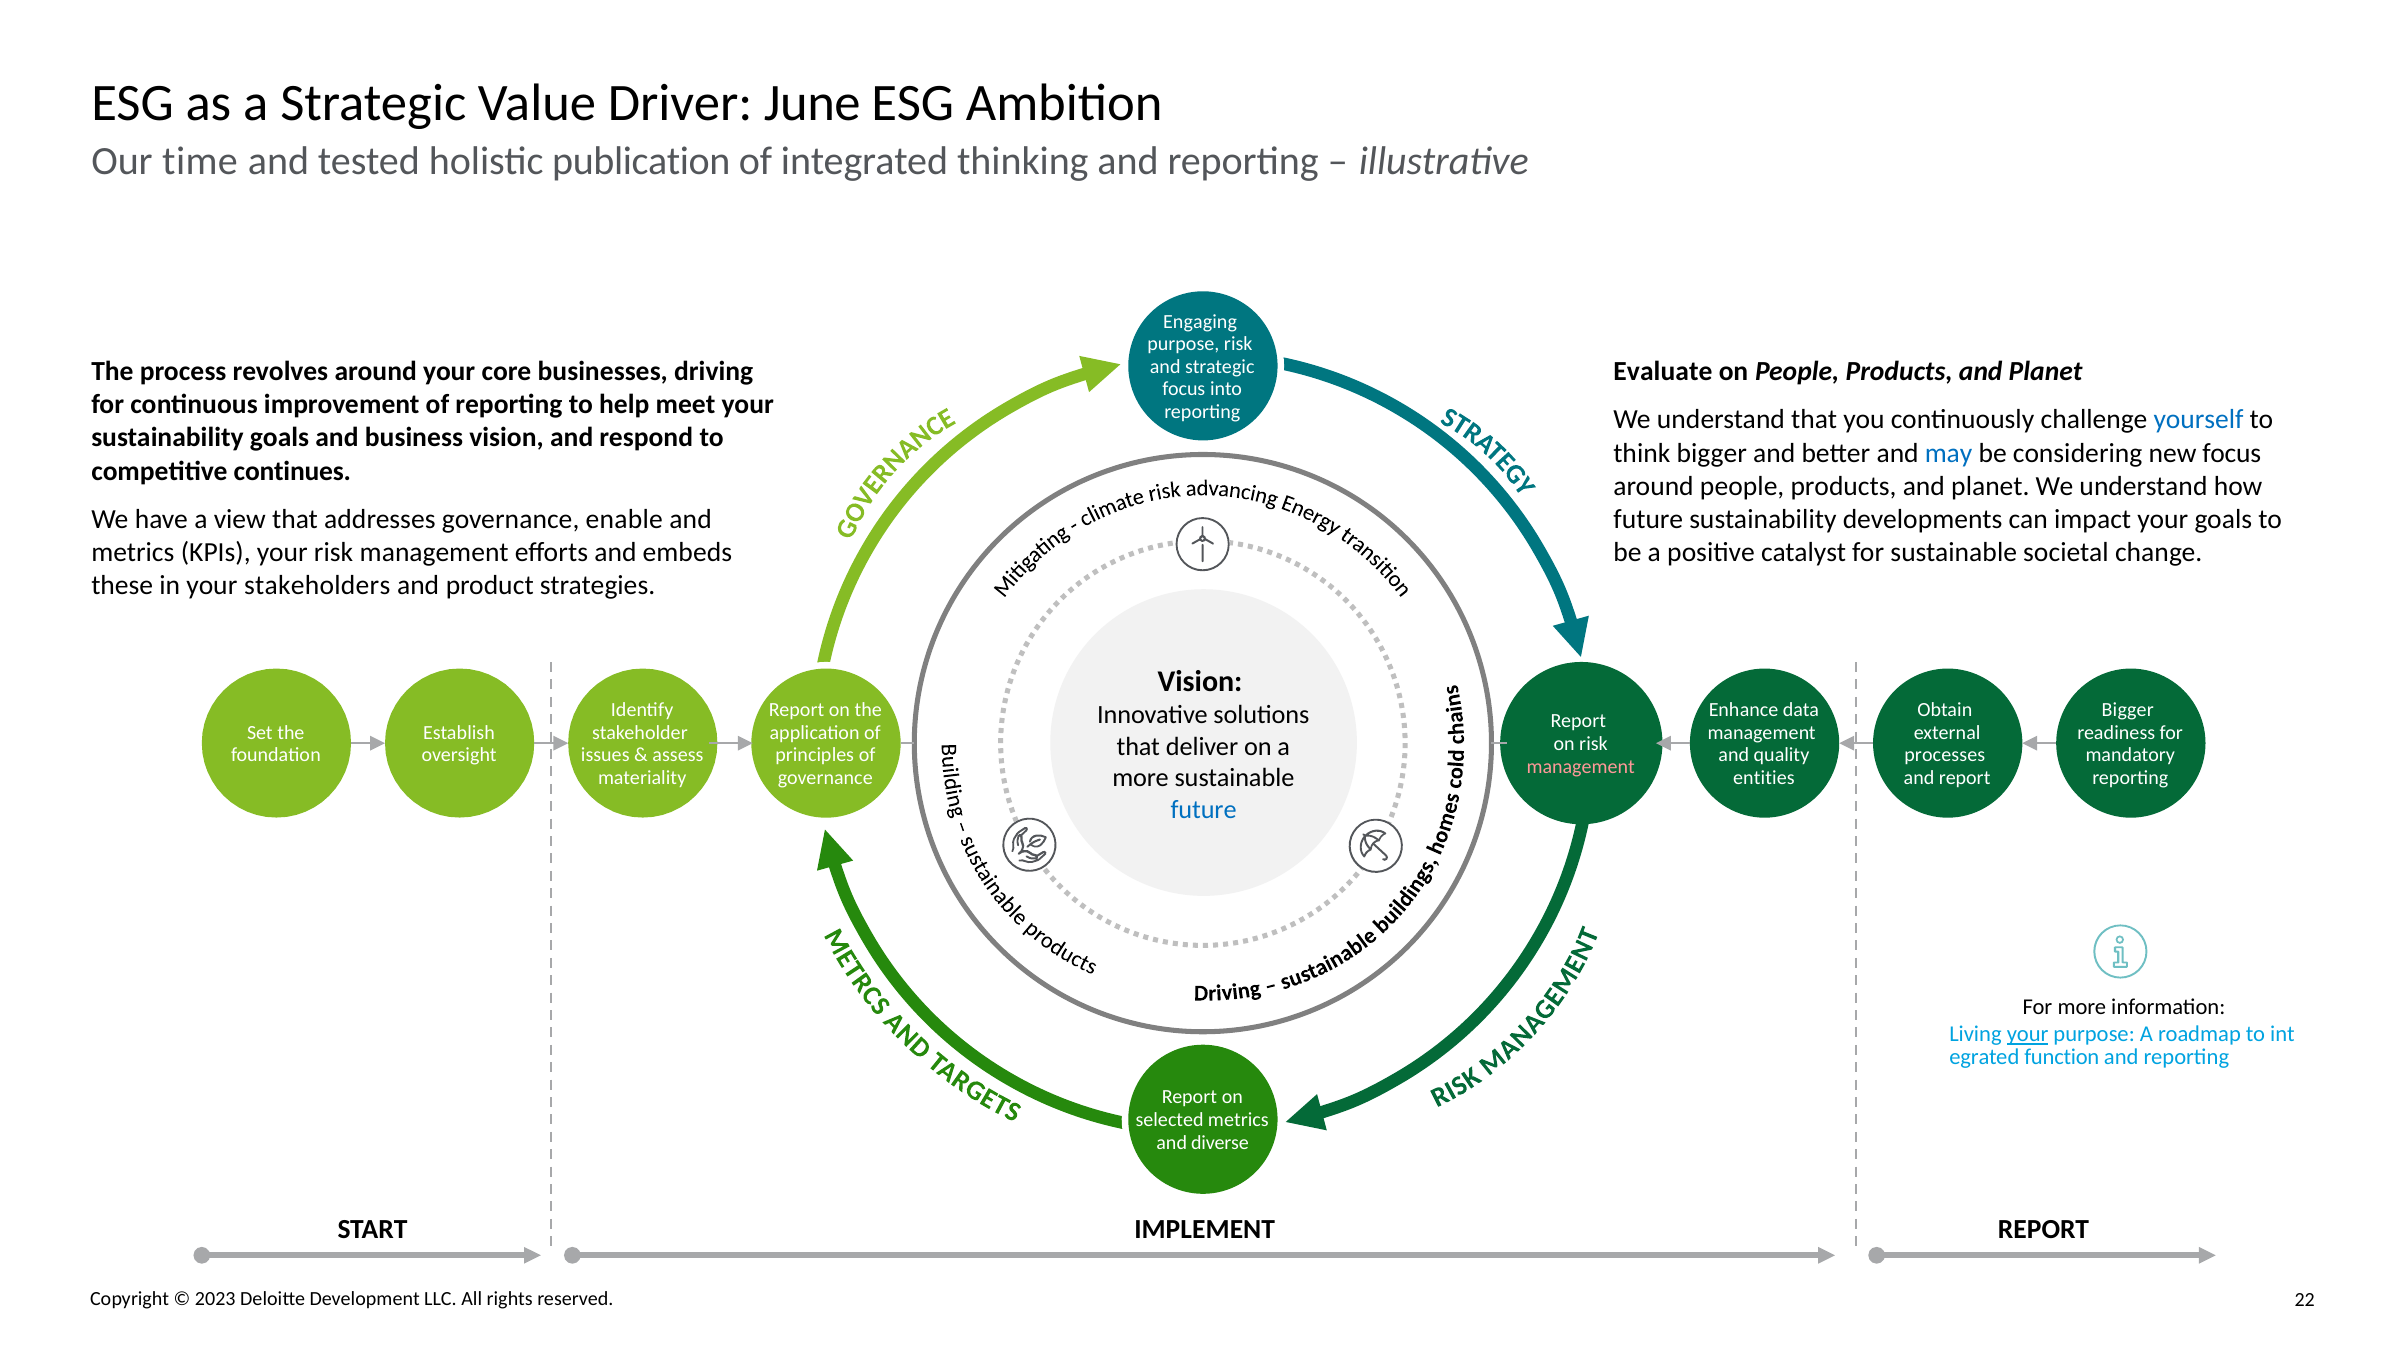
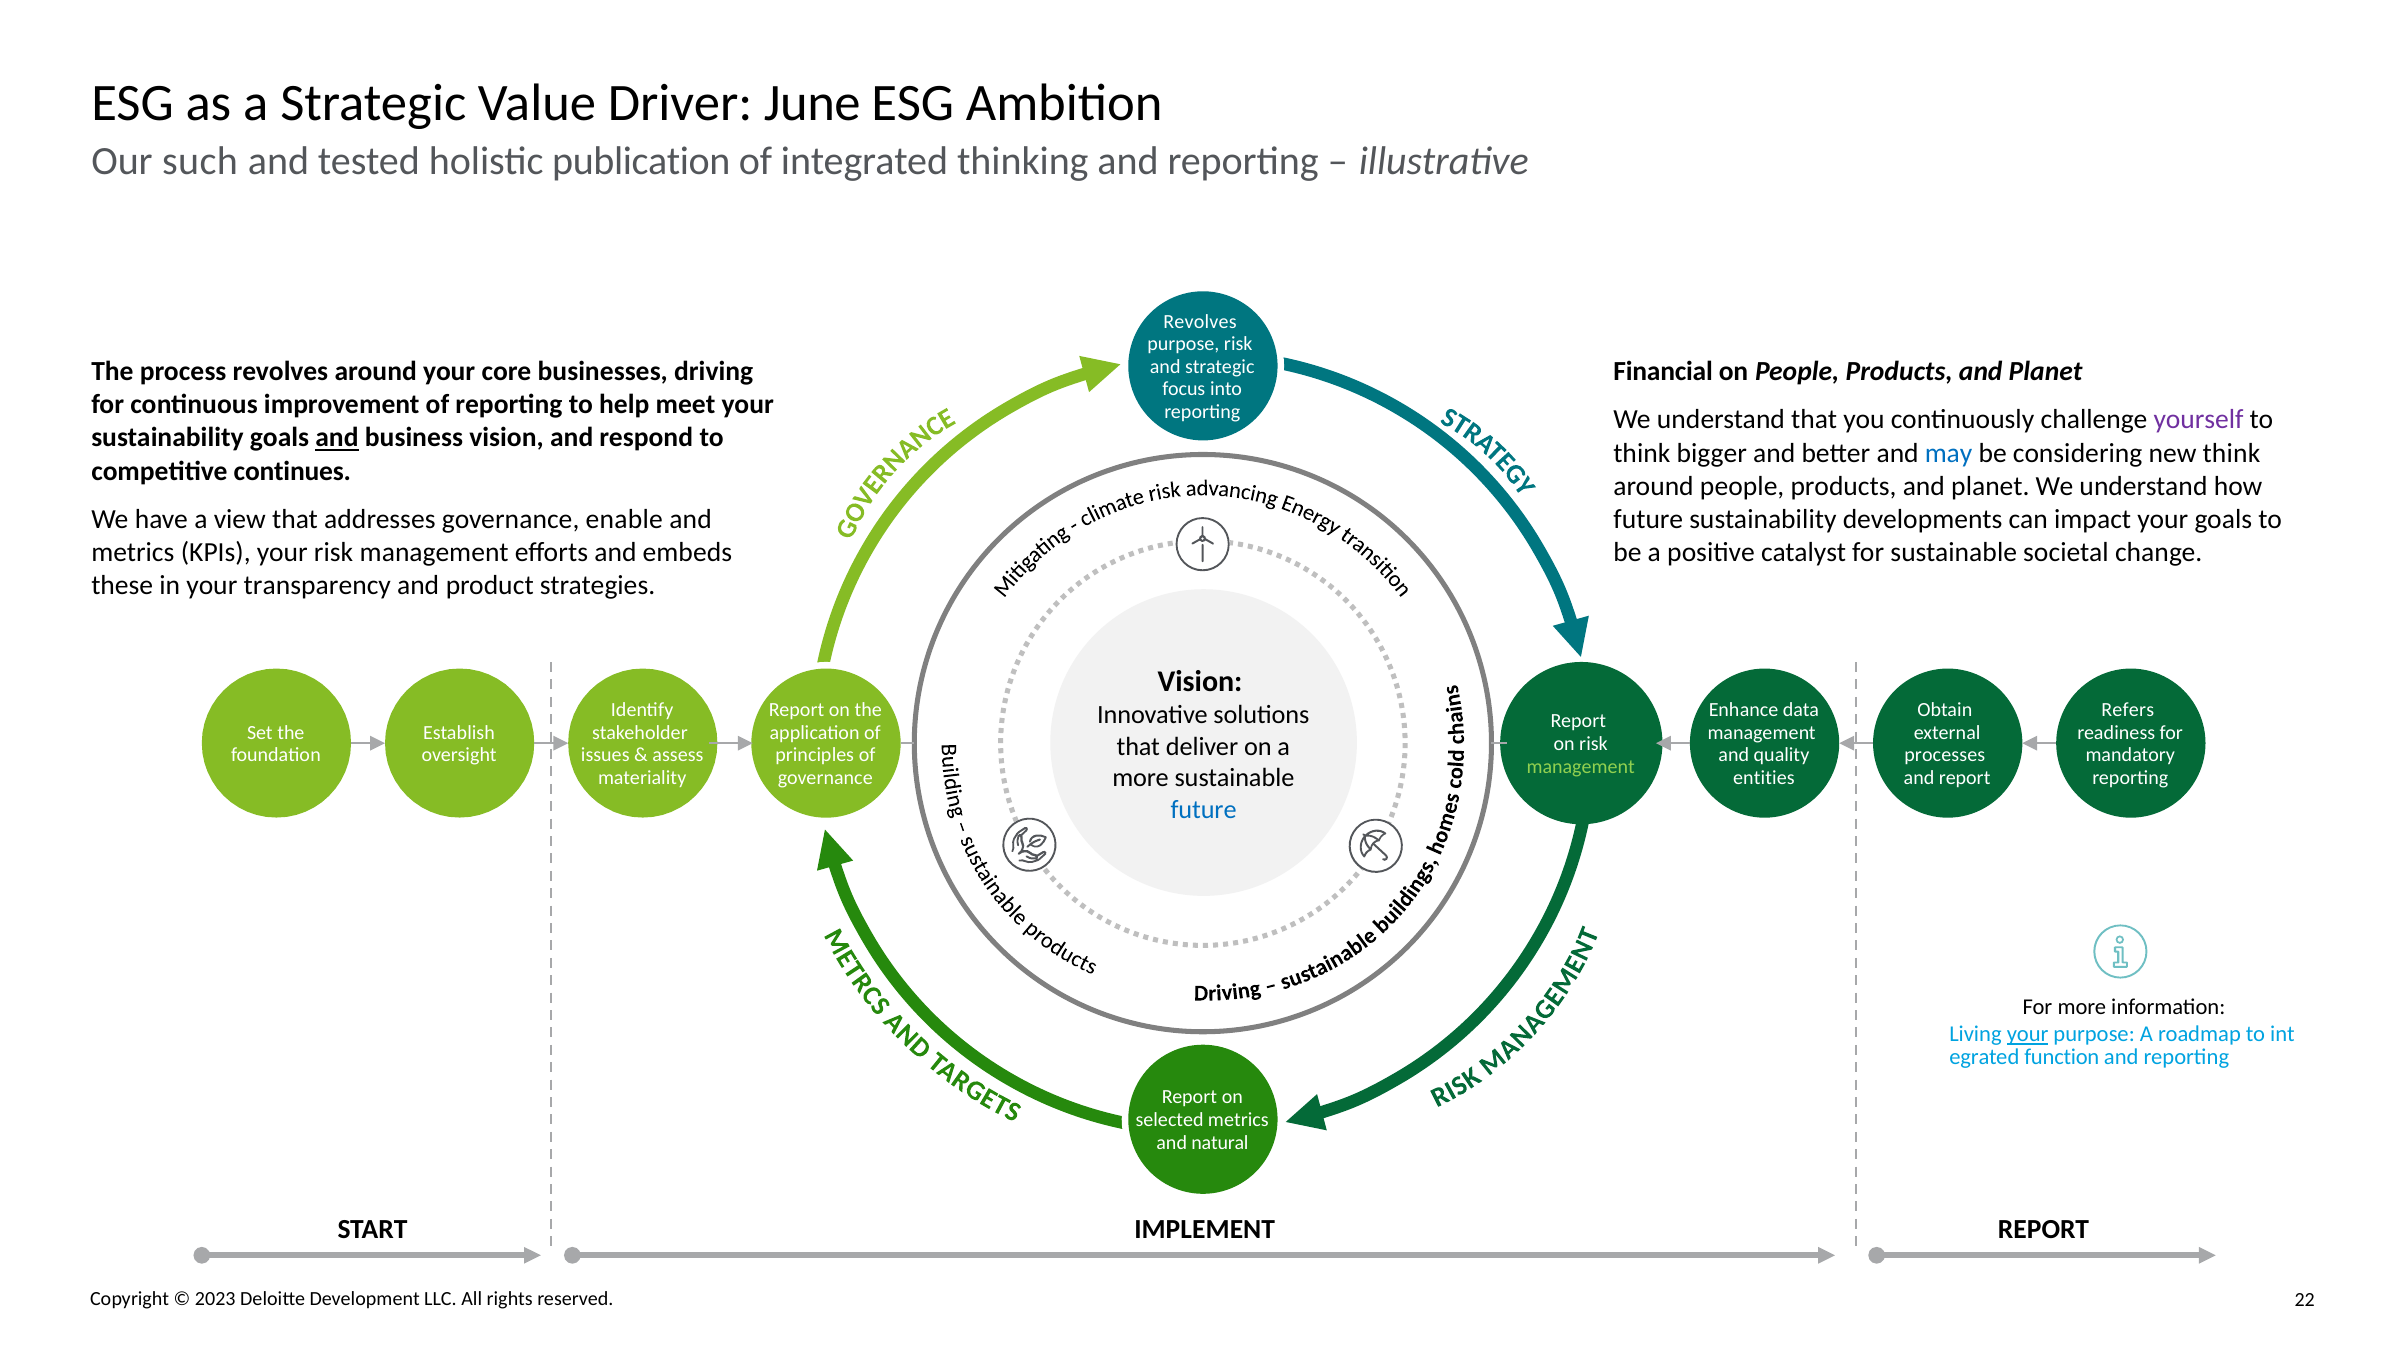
time: time -> such (200, 162)
Engaging: Engaging -> Revolves (1200, 321)
Evaluate: Evaluate -> Financial (1663, 372)
yourself colour: blue -> purple (2199, 420)
and underline: none -> present (337, 438)
new focus: focus -> think (2231, 453)
stakeholders: stakeholders -> transparency (317, 585)
Bigger: Bigger -> Refers (2128, 710)
management colour: pink -> light green (1581, 766)
diverse: diverse -> natural (1220, 1142)
